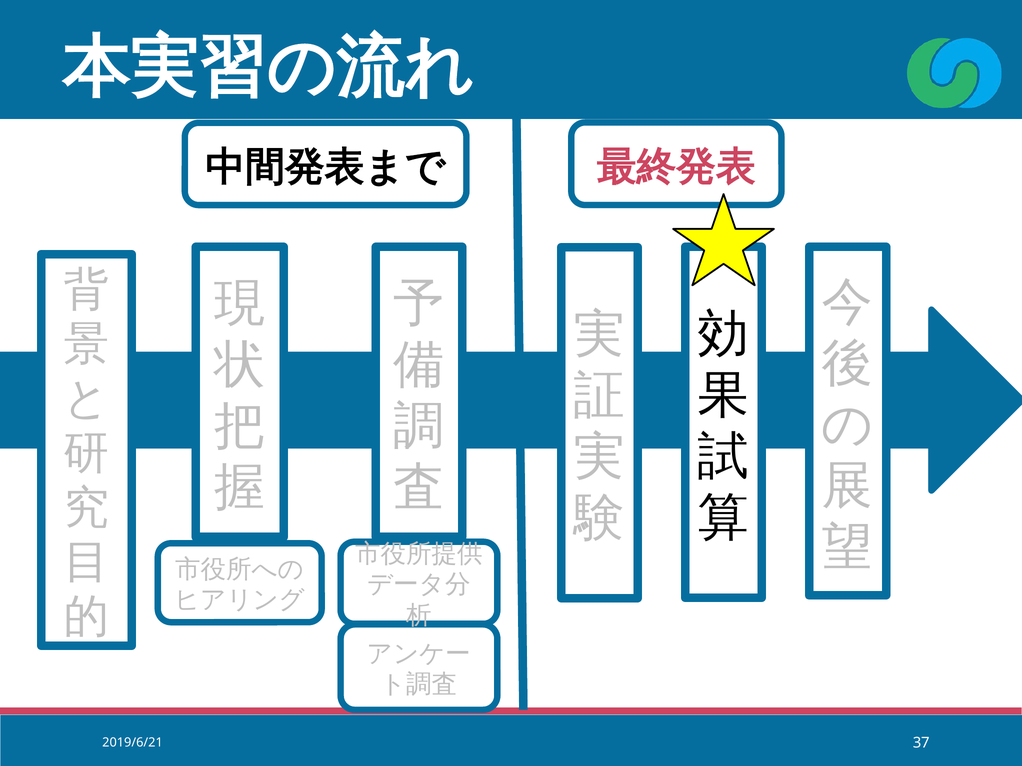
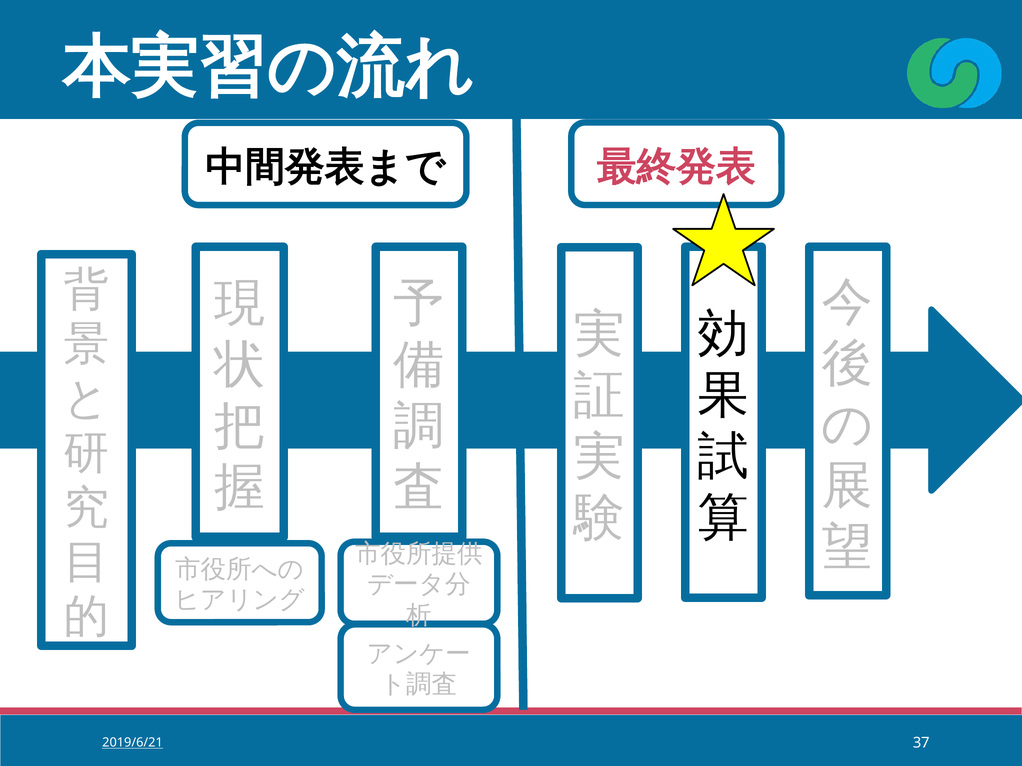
2019/6/21 underline: none -> present (133, 743)
